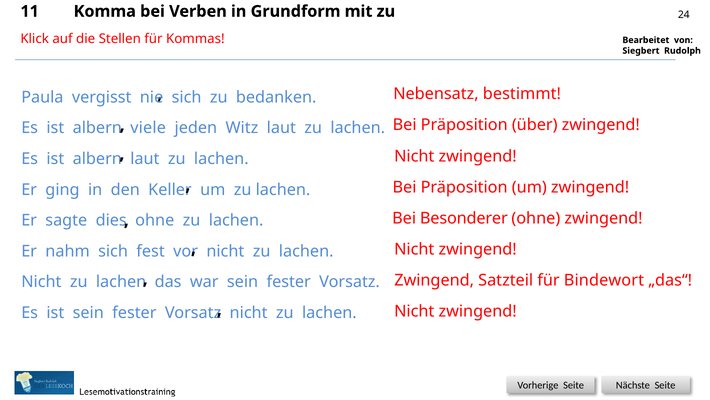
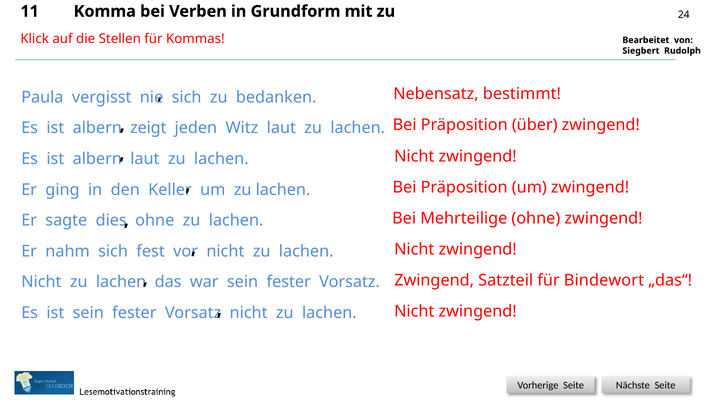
viele: viele -> zeigt (148, 128)
Besonderer: Besonderer -> Mehrteilige (464, 218)
